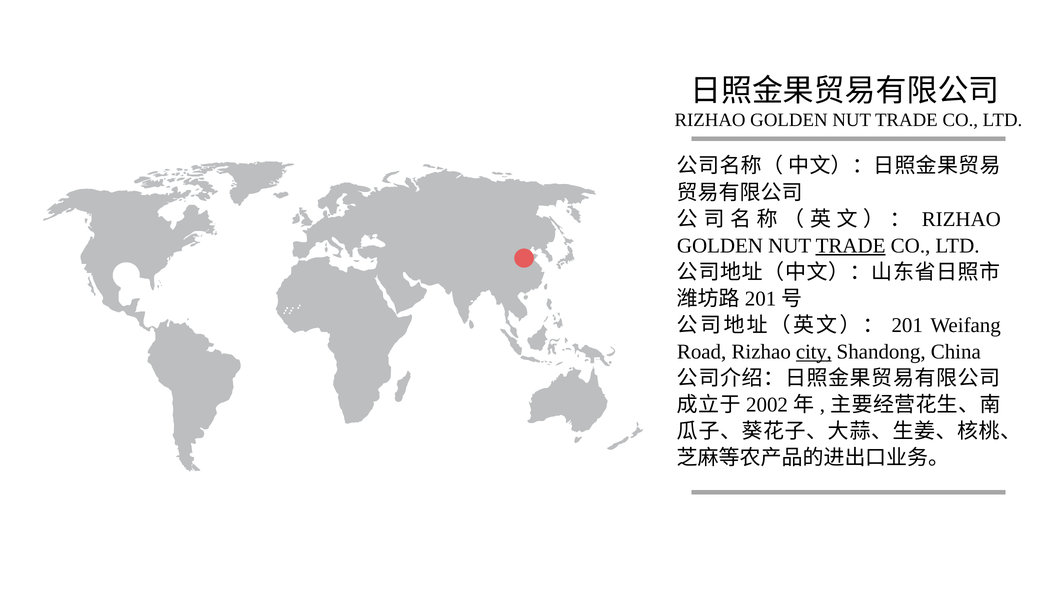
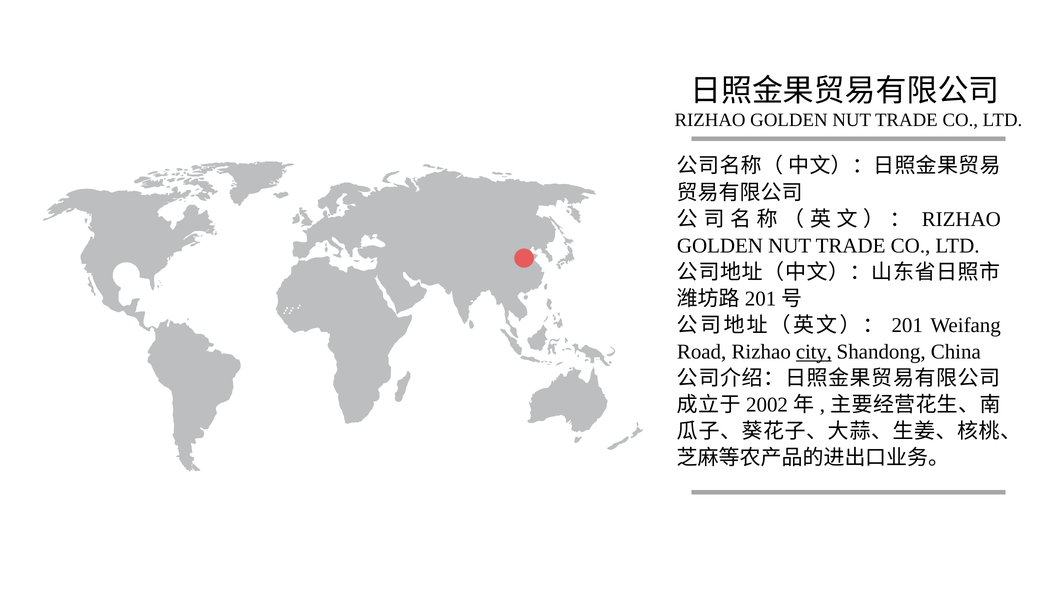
TRADE underline: present -> none (851, 246)
